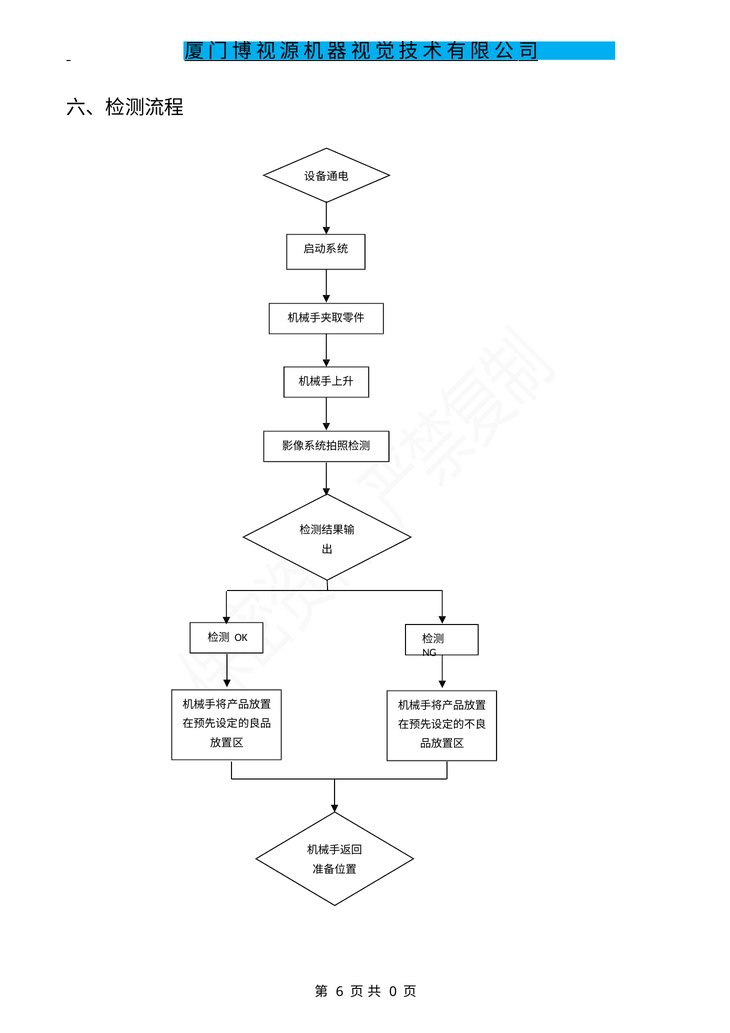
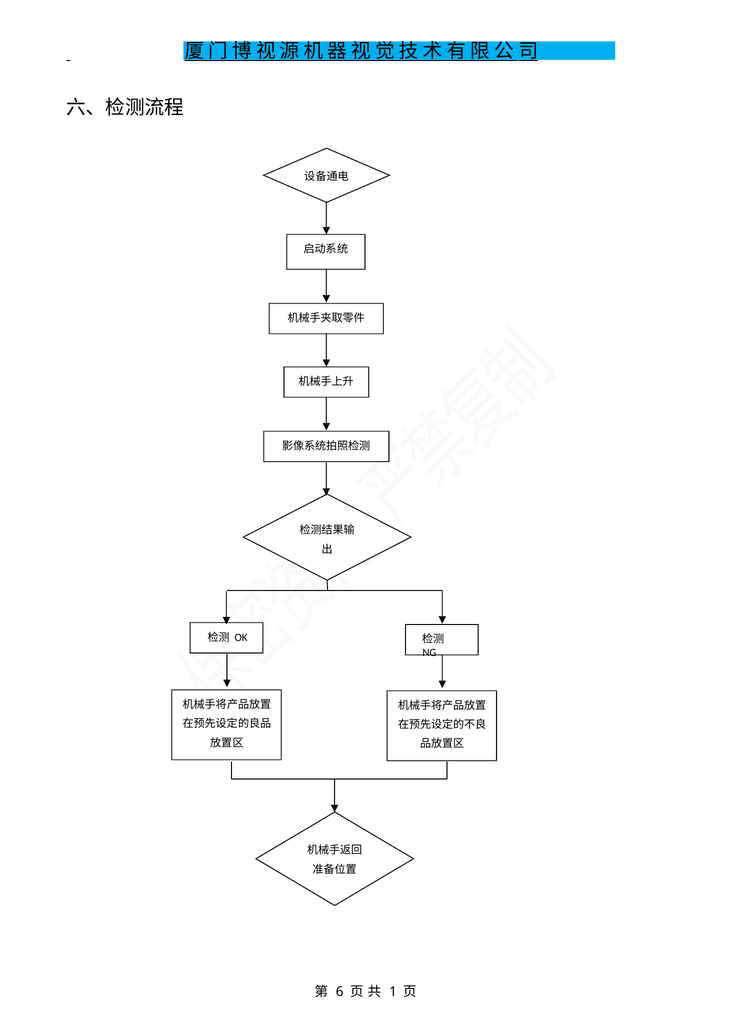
0: 0 -> 1 (393, 992)
